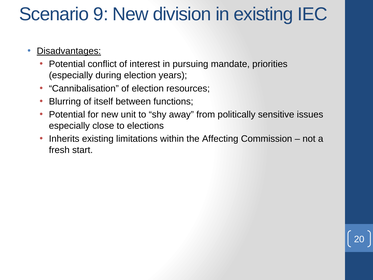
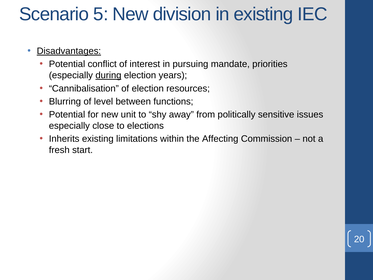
9: 9 -> 5 (101, 14)
during underline: none -> present (108, 75)
itself: itself -> level (103, 101)
